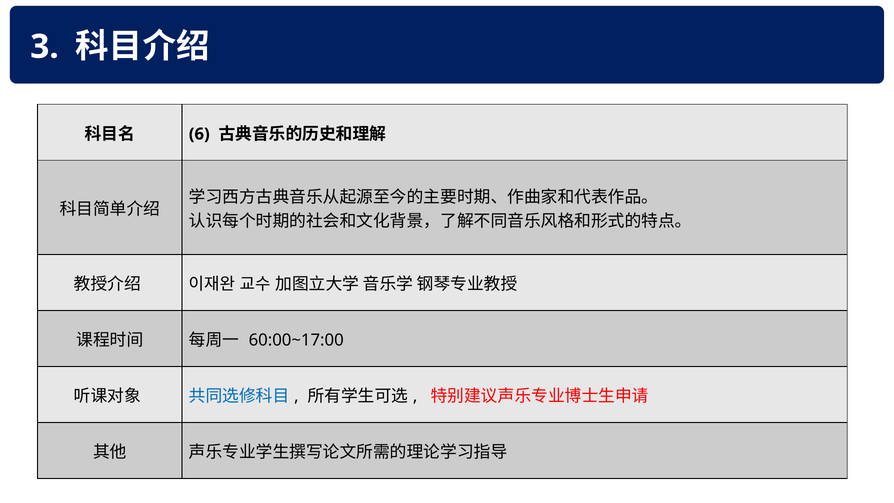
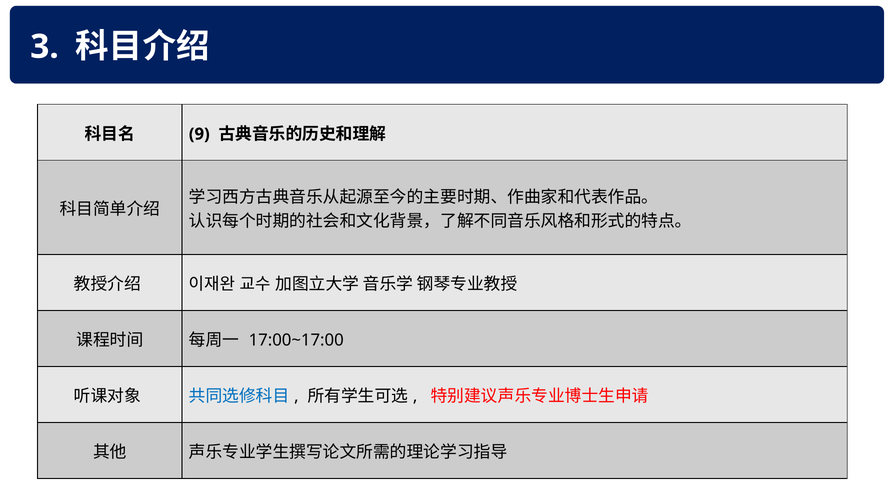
6: 6 -> 9 (199, 134)
60:00~17:00: 60:00~17:00 -> 17:00~17:00 (296, 340)
